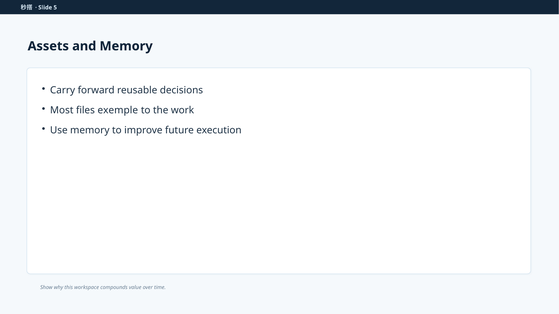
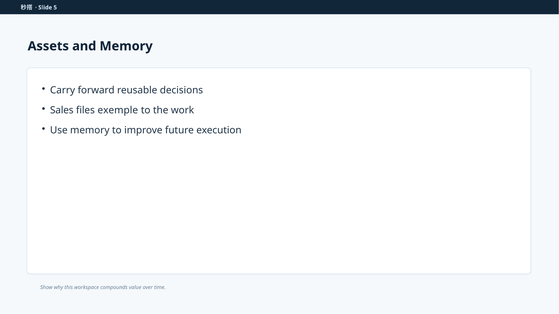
Most: Most -> Sales (62, 111)
